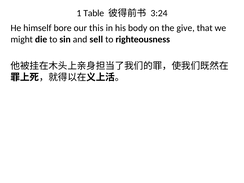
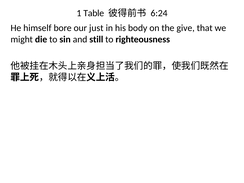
3:24: 3:24 -> 6:24 (159, 13)
this: this -> just (96, 28)
sell: sell -> still (96, 39)
